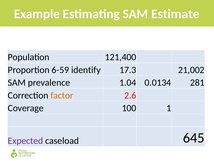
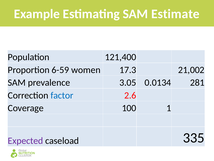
identify: identify -> women (86, 70)
1.04: 1.04 -> 3.05 (128, 82)
factor colour: orange -> blue (62, 95)
645: 645 -> 335 (194, 137)
